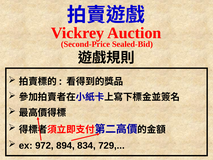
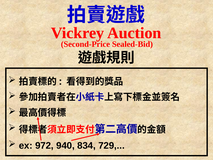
894: 894 -> 940 (65, 145)
